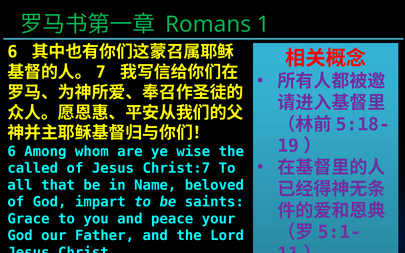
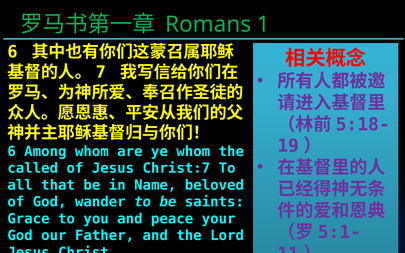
ye wise: wise -> whom (193, 151)
impart: impart -> wander (100, 202)
